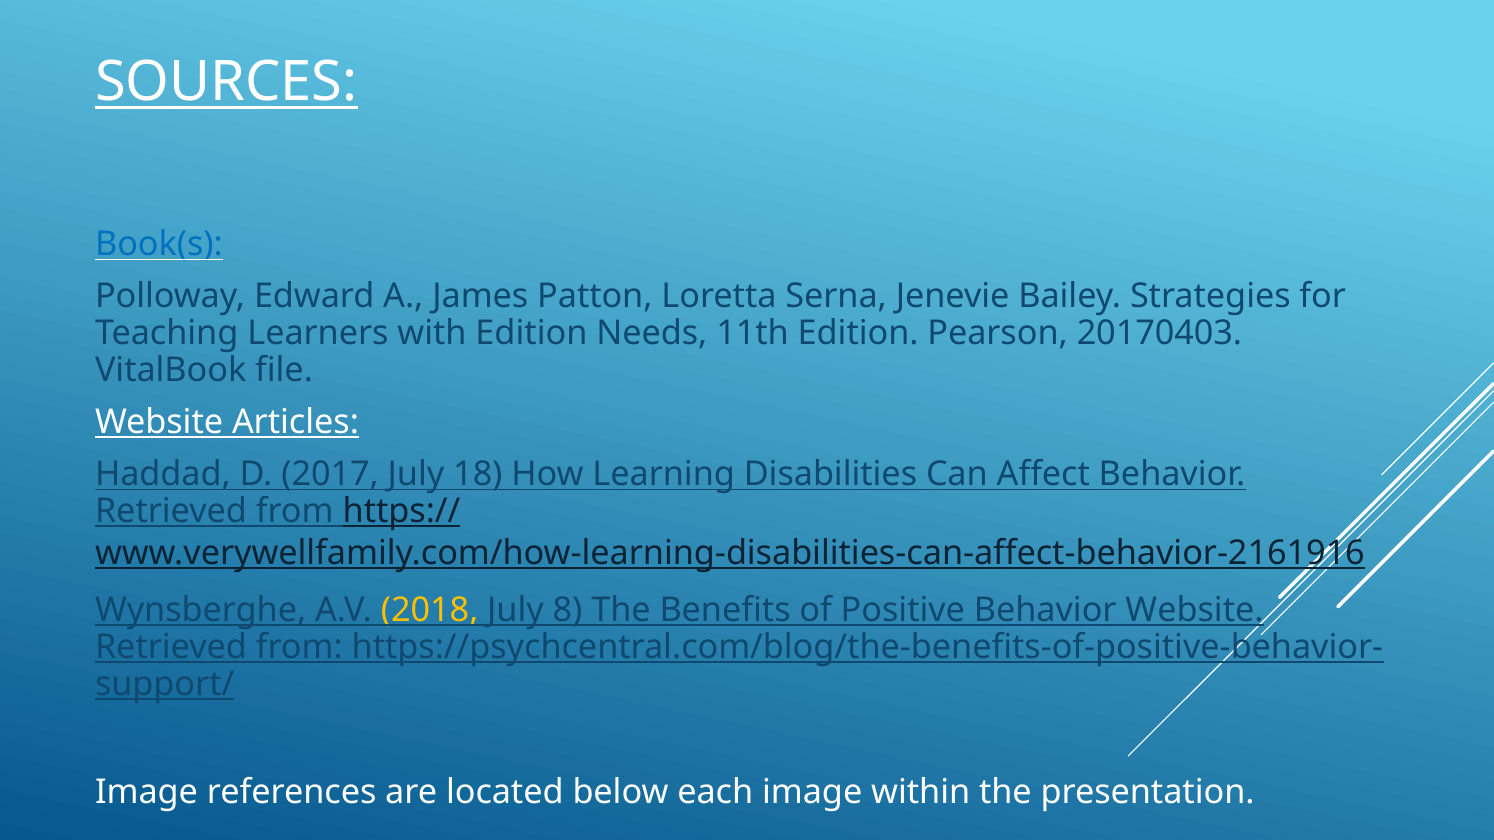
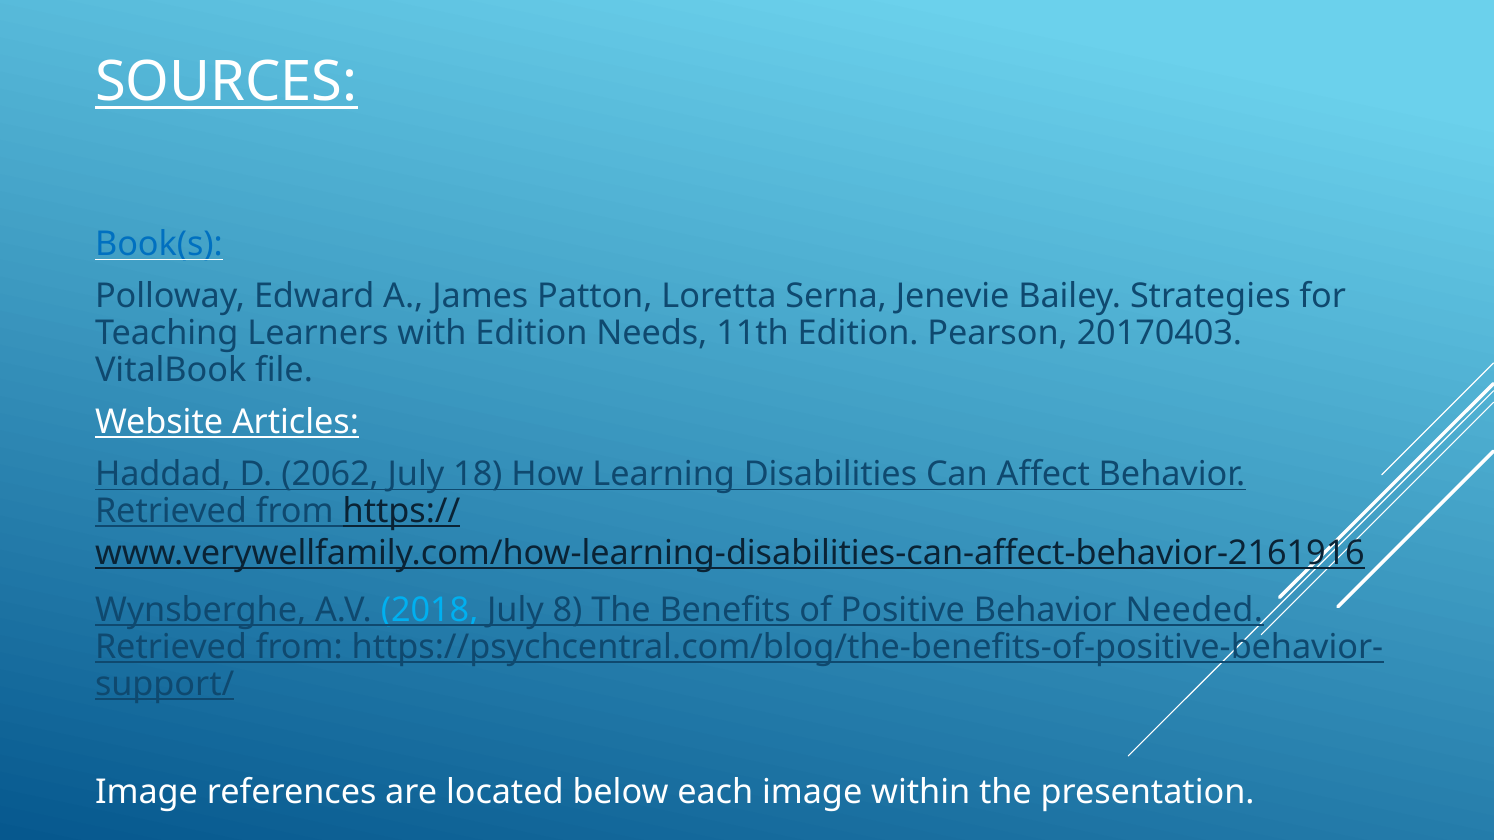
2017: 2017 -> 2062 (330, 474)
2018 colour: yellow -> light blue (430, 610)
Behavior Website: Website -> Needed (1194, 610)
